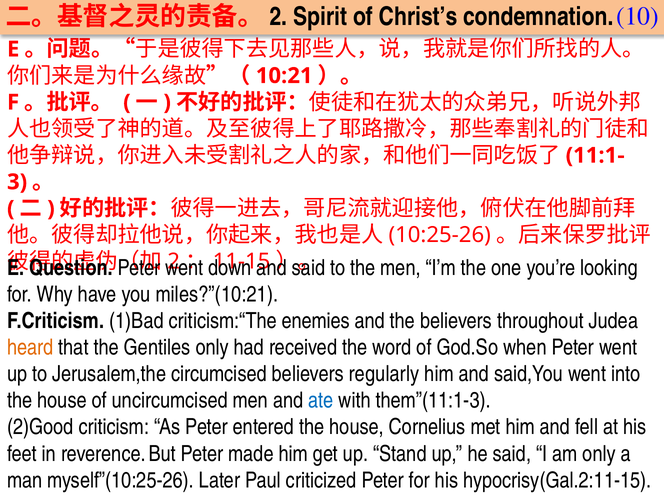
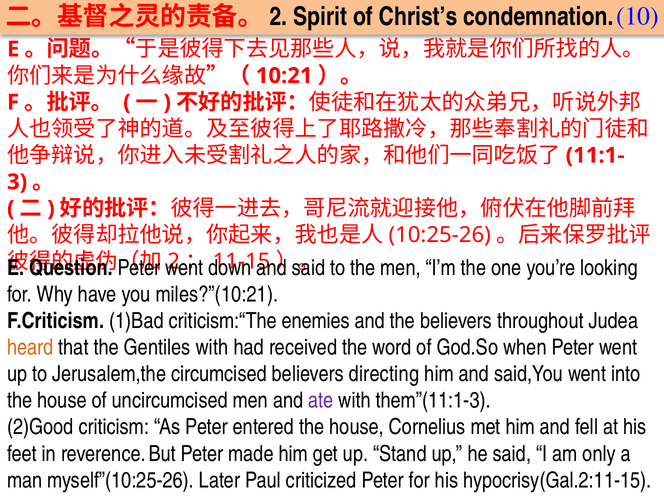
Gentiles only: only -> with (212, 347)
regularly: regularly -> directing (384, 374)
ate colour: blue -> purple (321, 401)
